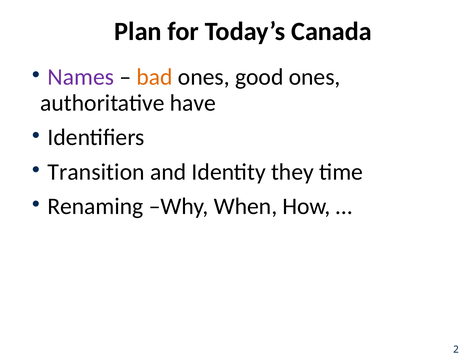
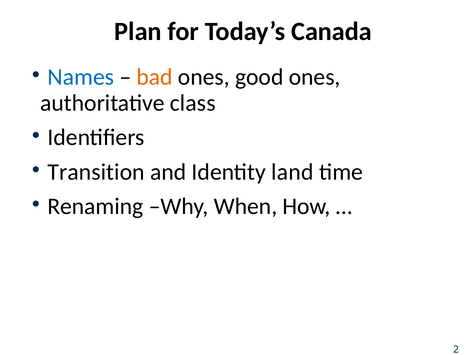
Names colour: purple -> blue (81, 77)
have: have -> class (193, 103)
they: they -> land (292, 172)
